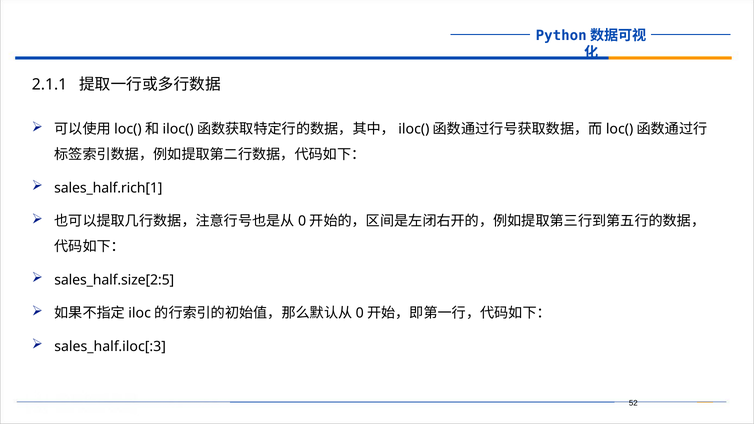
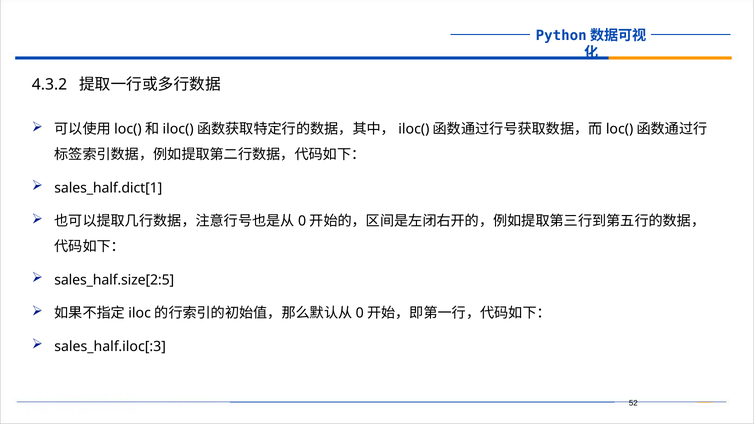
2.1.1: 2.1.1 -> 4.3.2 (50, 85)
sales_half.rich[1: sales_half.rich[1 -> sales_half.dict[1 (108, 188)
